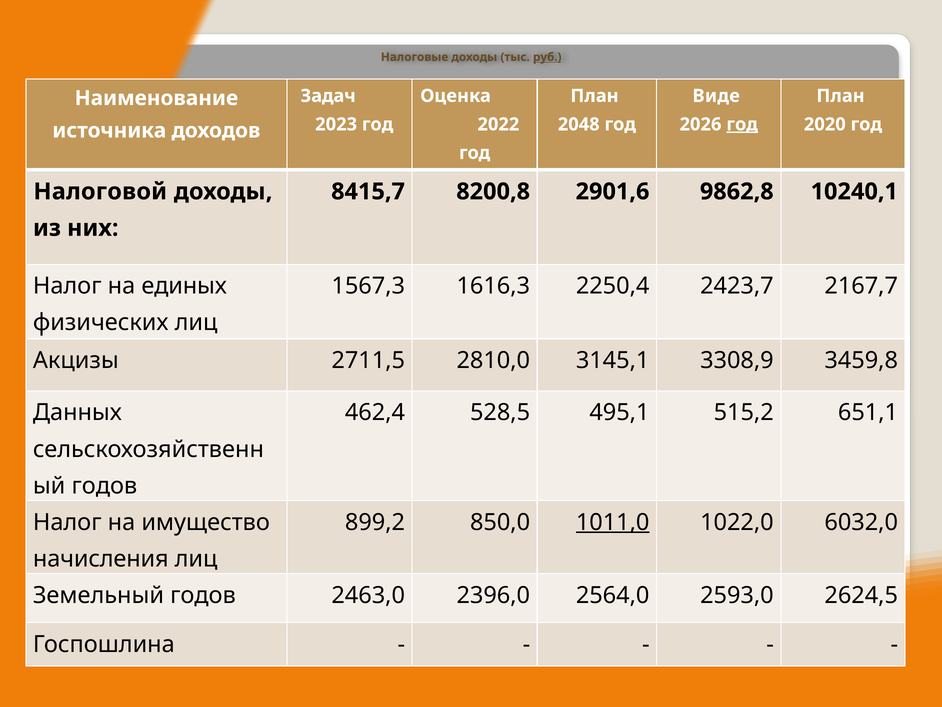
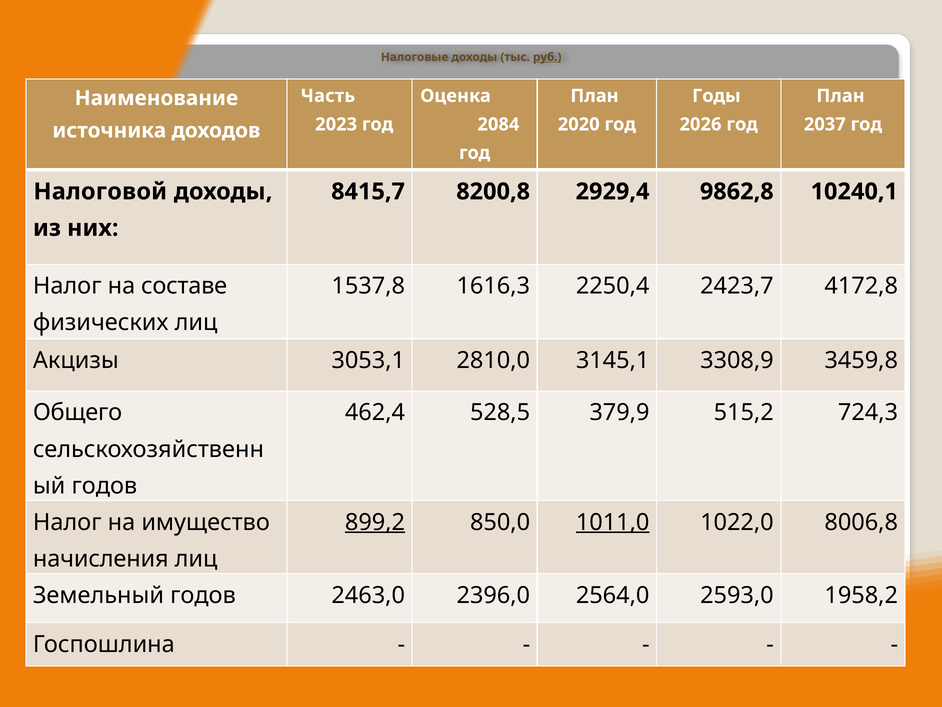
Задач: Задач -> Часть (328, 96)
Виде: Виде -> Годы (716, 96)
2022: 2022 -> 2084 (498, 124)
2048: 2048 -> 2020 (579, 124)
год underline: present -> none (742, 124)
2020: 2020 -> 2037 (825, 124)
2901,6: 2901,6 -> 2929,4 (613, 191)
единых: единых -> составе (184, 286)
1567,3: 1567,3 -> 1537,8 (368, 286)
2167,7: 2167,7 -> 4172,8 (861, 286)
2711,5: 2711,5 -> 3053,1 (368, 360)
Данных: Данных -> Общего (78, 412)
495,1: 495,1 -> 379,9 (619, 412)
651,1: 651,1 -> 724,3 (868, 412)
899,2 underline: none -> present (375, 522)
6032,0: 6032,0 -> 8006,8 (861, 522)
2624,5: 2624,5 -> 1958,2 (861, 595)
